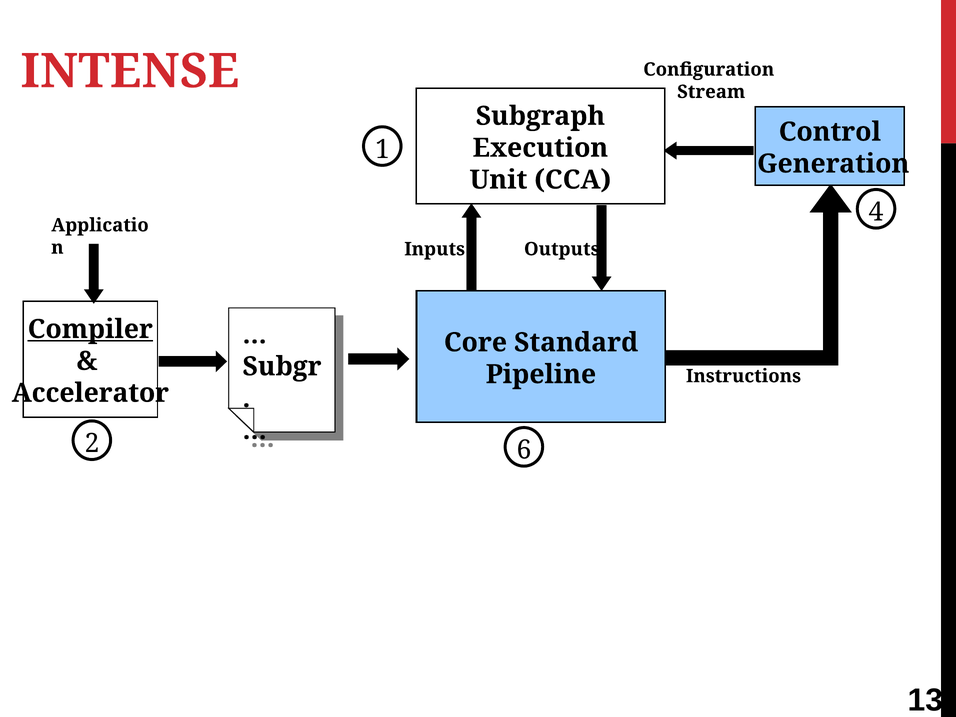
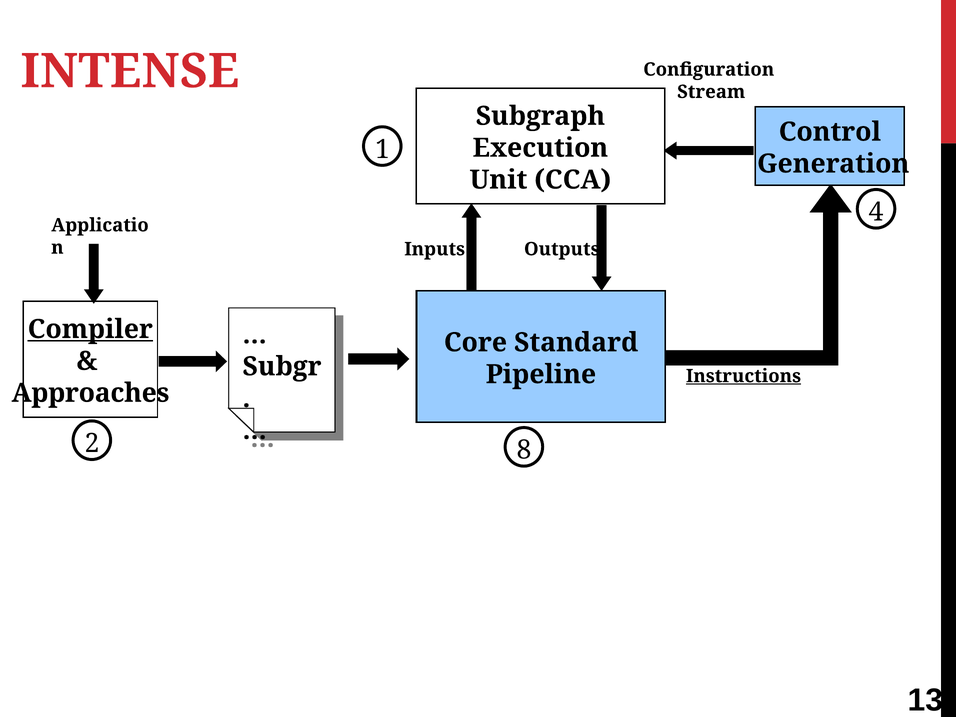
Instructions underline: none -> present (743, 376)
Accelerator: Accelerator -> Approaches (90, 393)
6: 6 -> 8 (524, 450)
